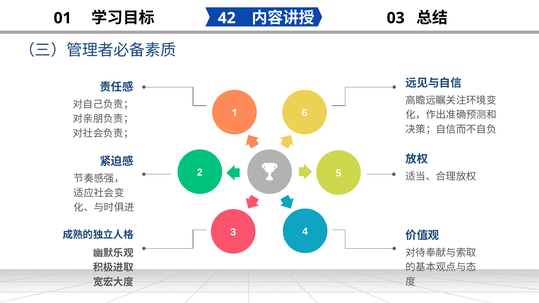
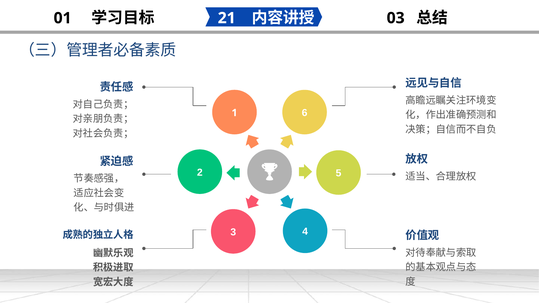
42: 42 -> 21 (227, 18)
